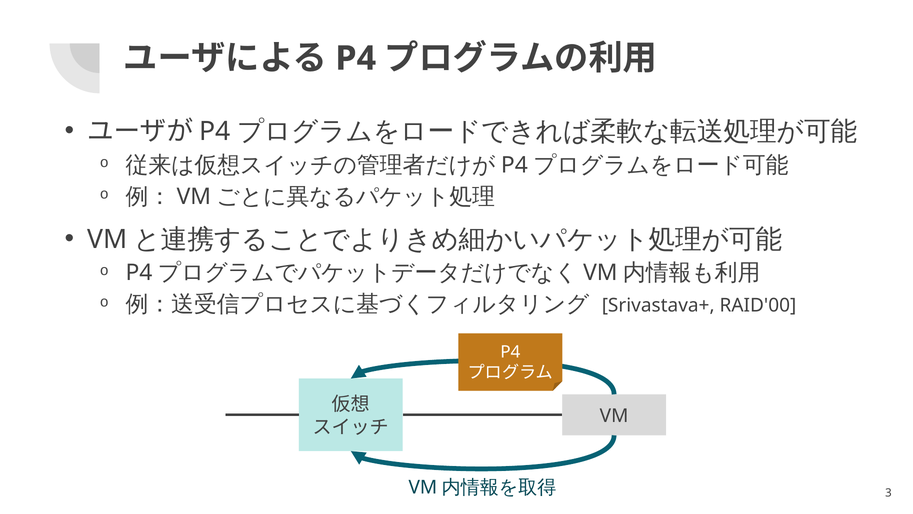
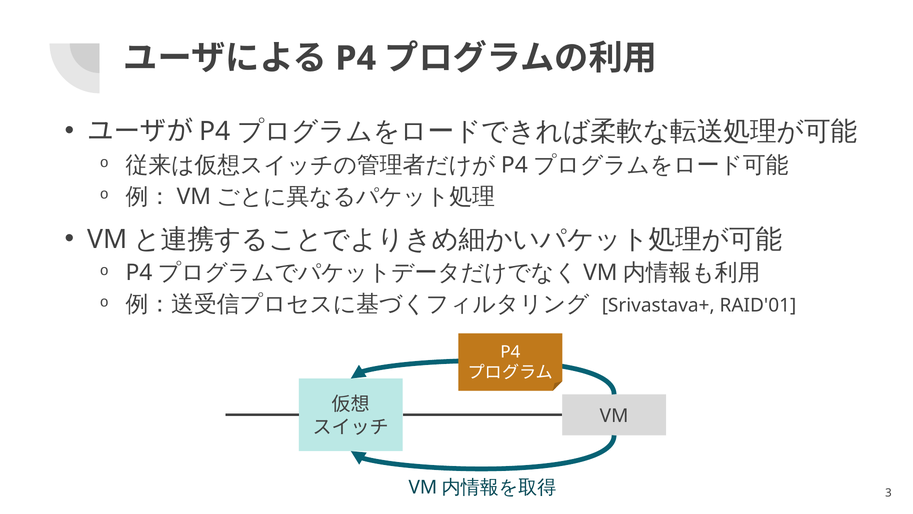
RAID'00: RAID'00 -> RAID'01 (758, 305)
